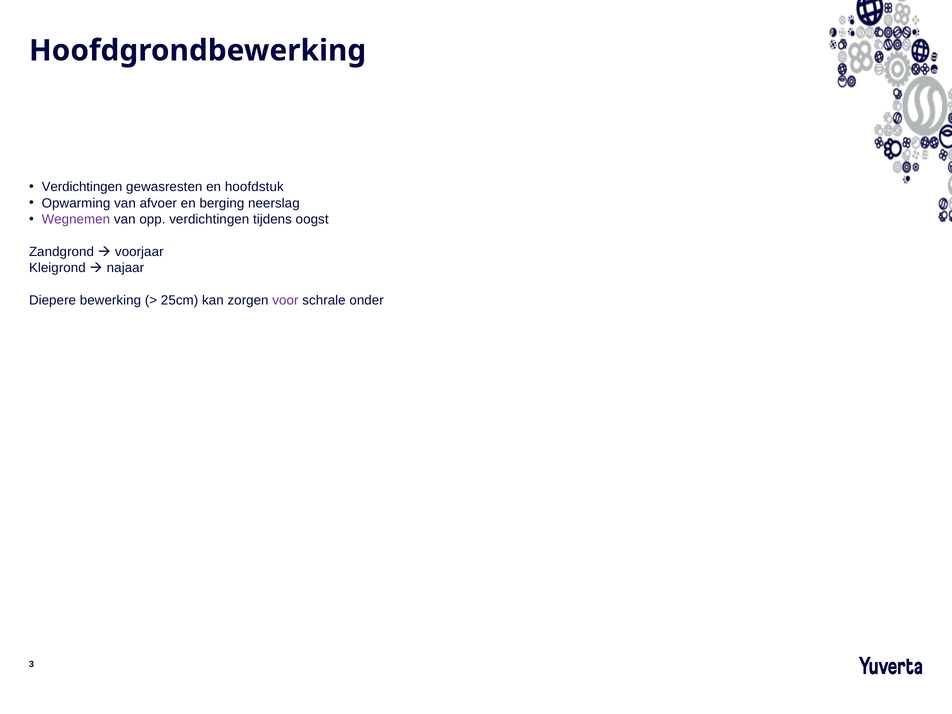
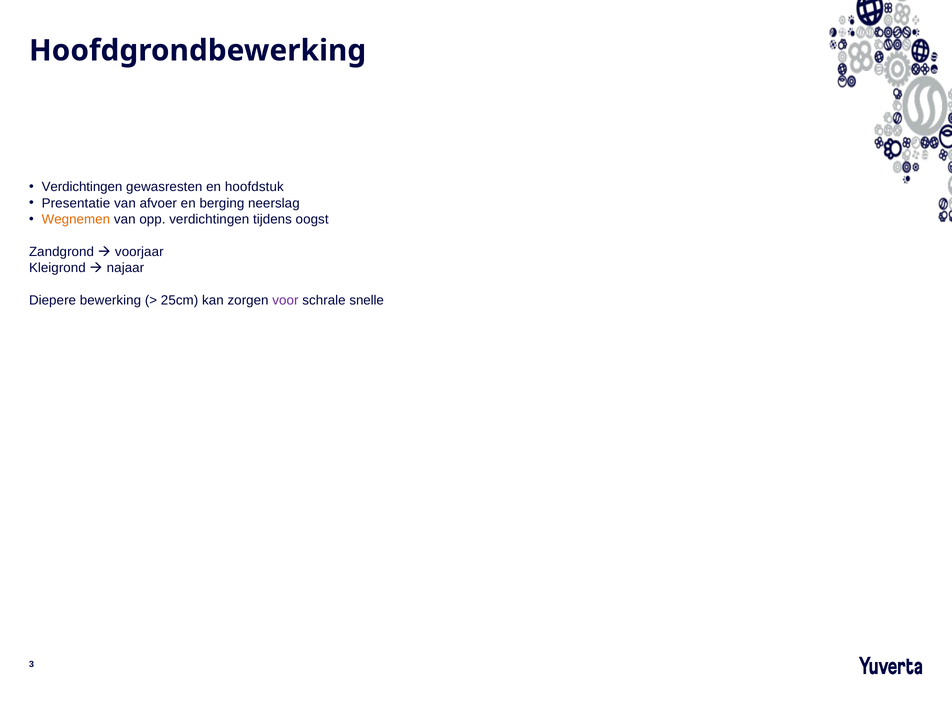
Opwarming: Opwarming -> Presentatie (76, 203)
Wegnemen colour: purple -> orange (76, 219)
onder: onder -> snelle (367, 300)
